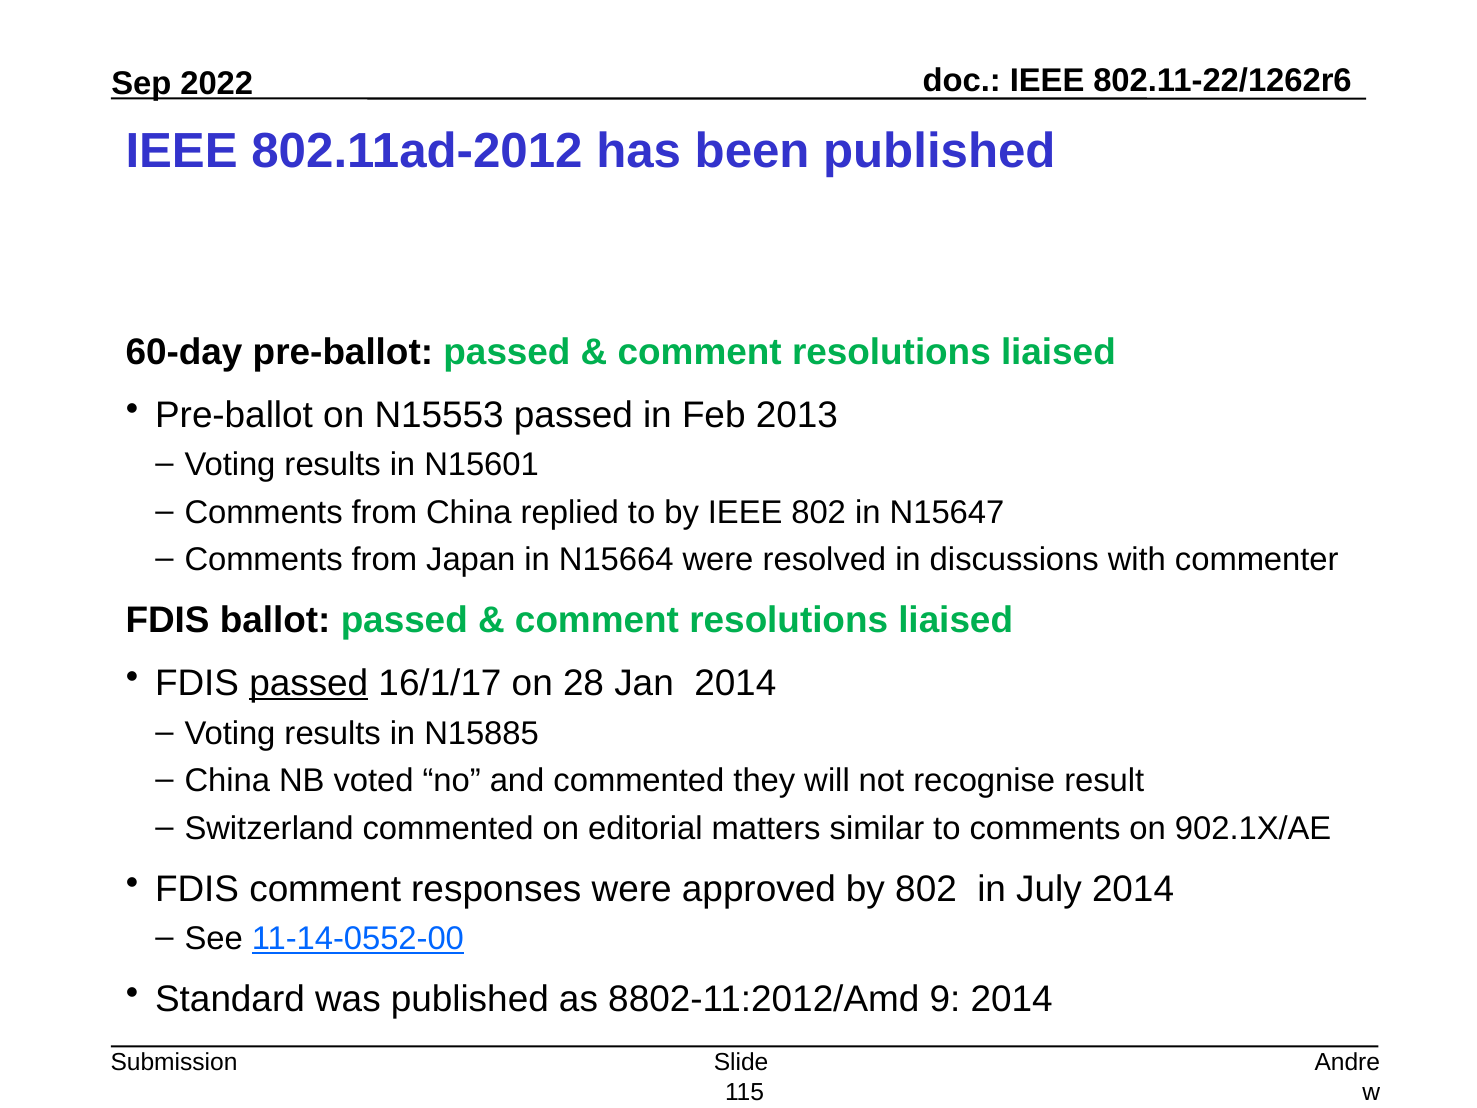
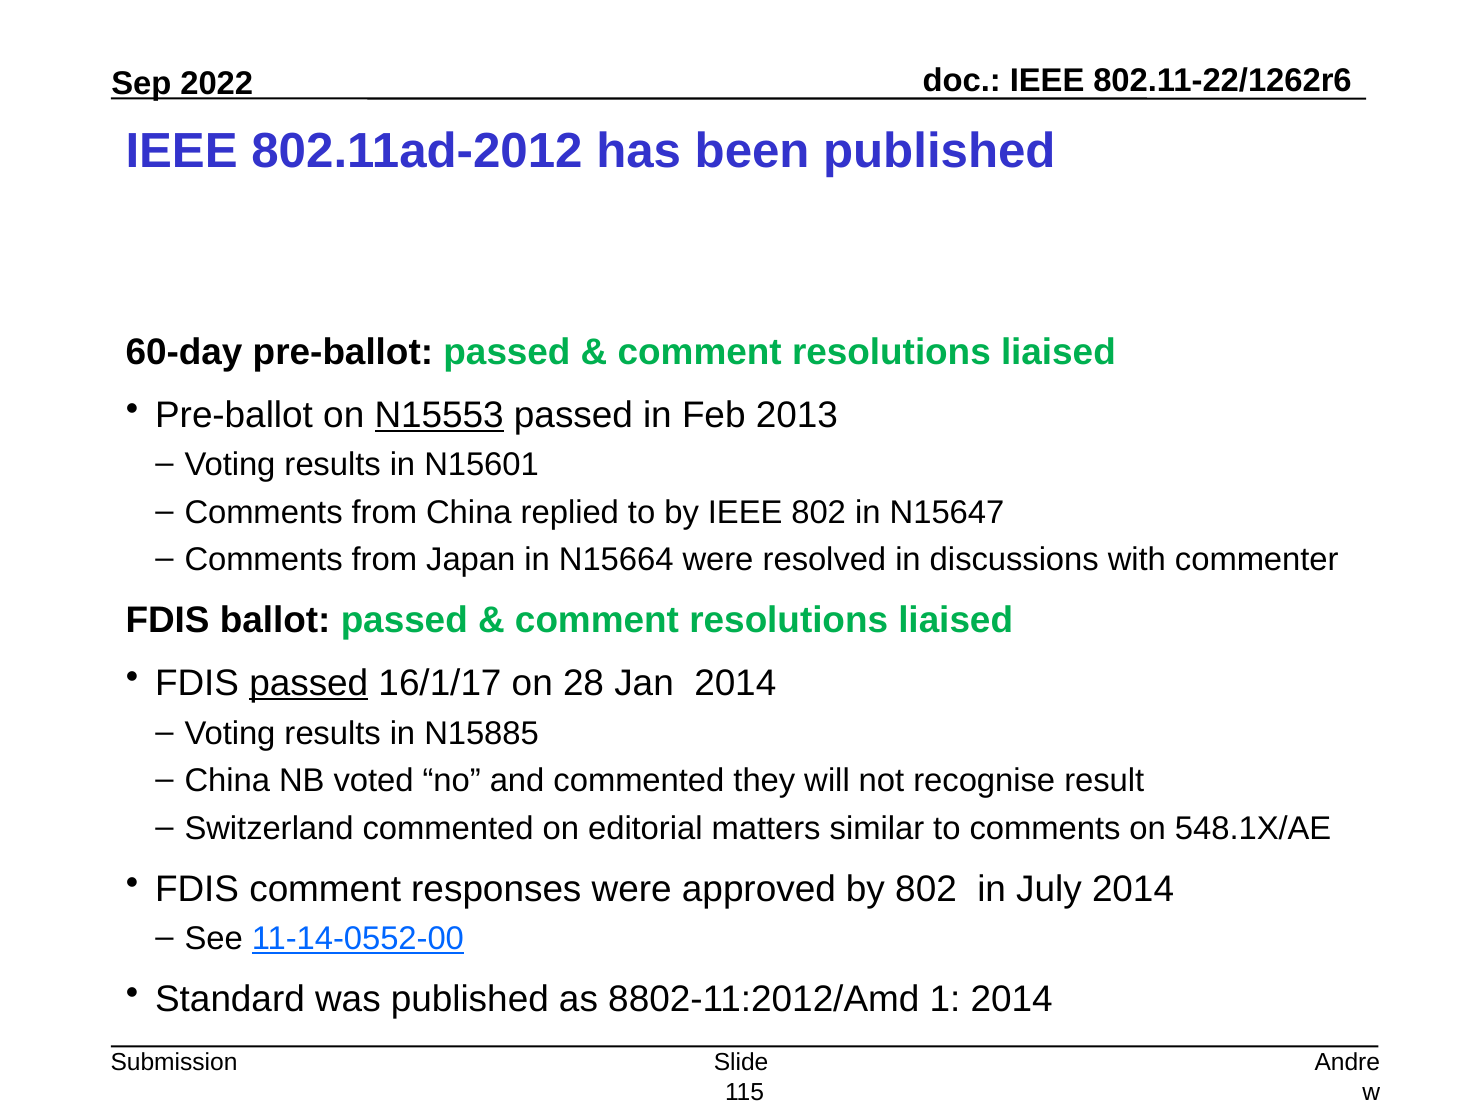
N15553 underline: none -> present (439, 415)
902.1X/AE: 902.1X/AE -> 548.1X/AE (1253, 828)
9: 9 -> 1 (945, 999)
